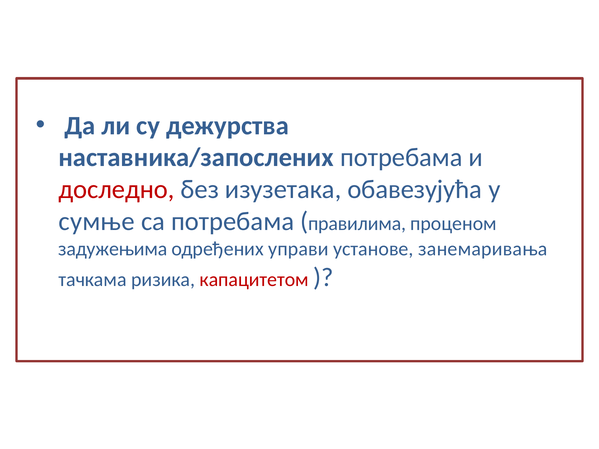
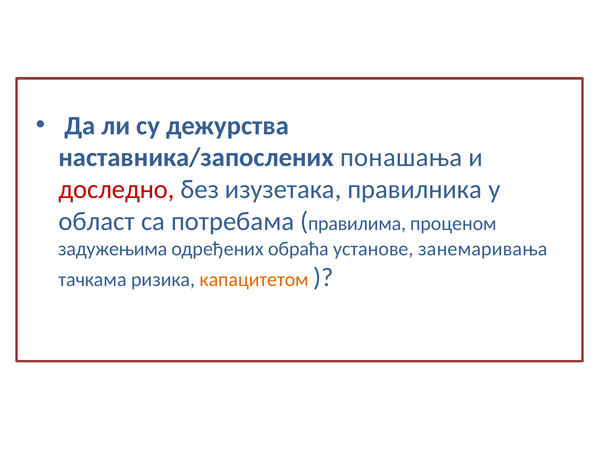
наставника/запослених потребама: потребама -> понашања (401, 158)
обавезујућа: обавезујућа -> правилника (415, 190)
сумње: сумње -> област (97, 222)
управи: управи -> обраћа (299, 249)
капацитетом colour: red -> orange (254, 280)
